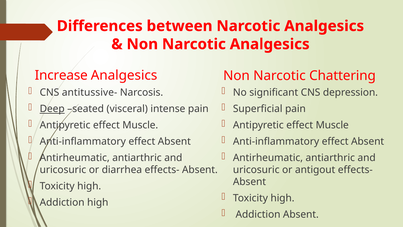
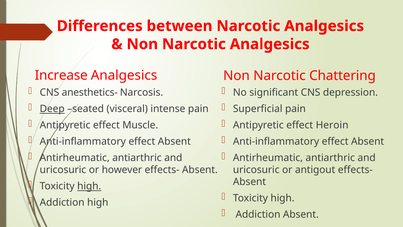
antitussive-: antitussive- -> anesthetics- (90, 93)
Muscle: Muscle -> Heroin (332, 125)
diarrhea: diarrhea -> however (122, 170)
high underline: none -> present (89, 186)
